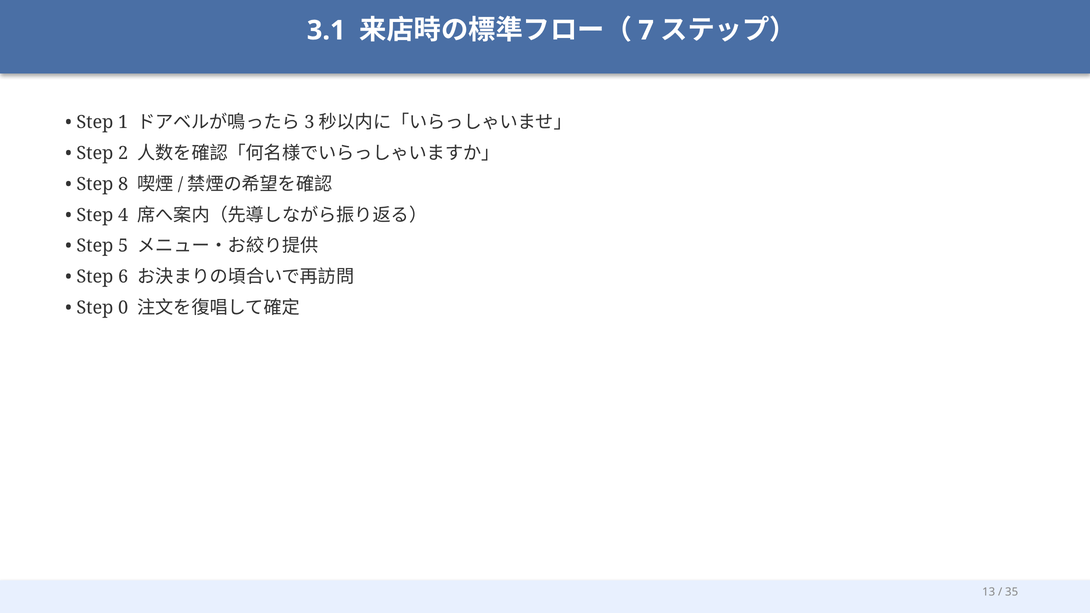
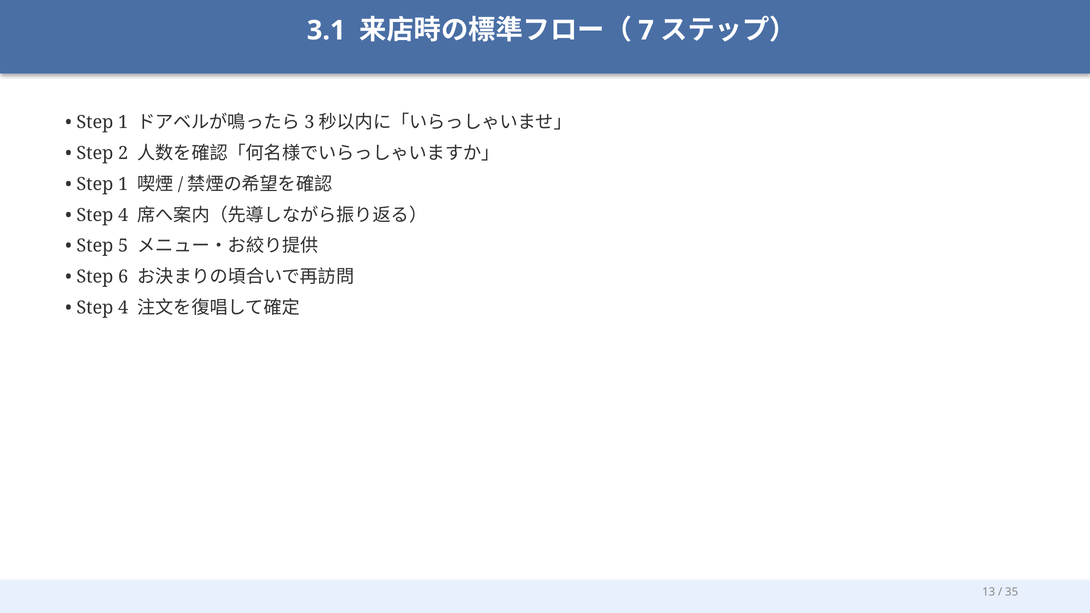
8: 8 -> 1 (123, 184)
0: 0 -> 4 (123, 308)
